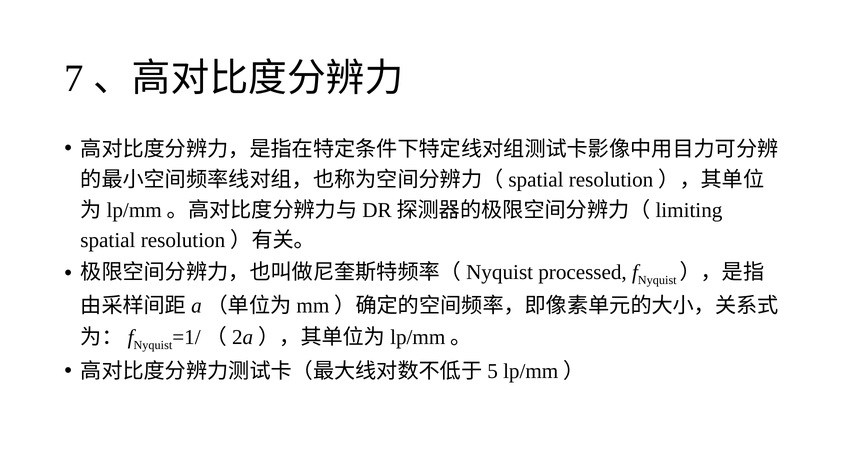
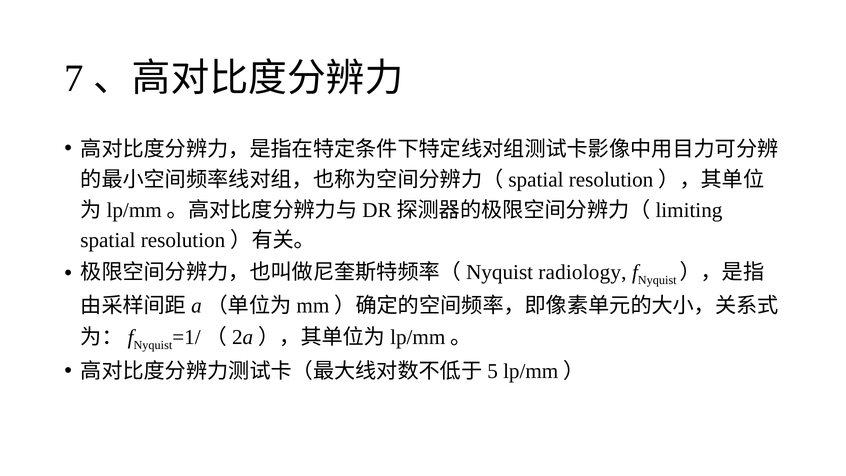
processed: processed -> radiology (582, 272)
